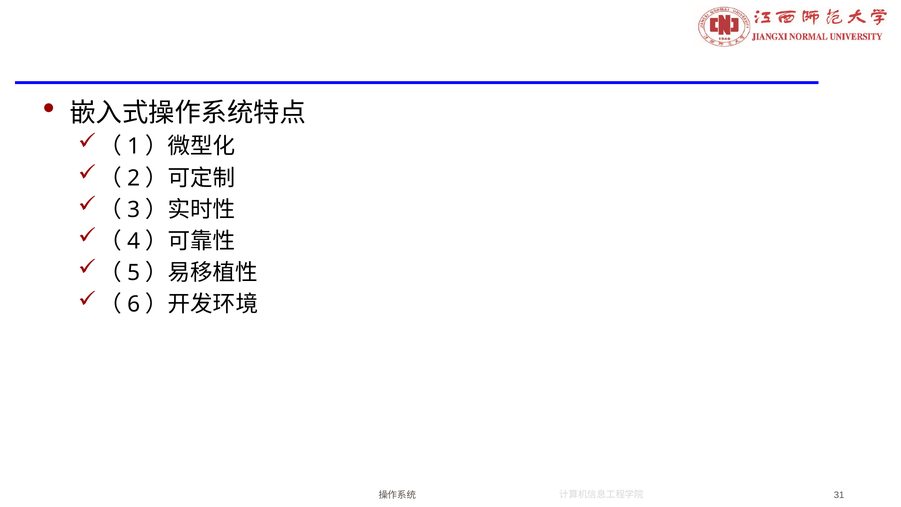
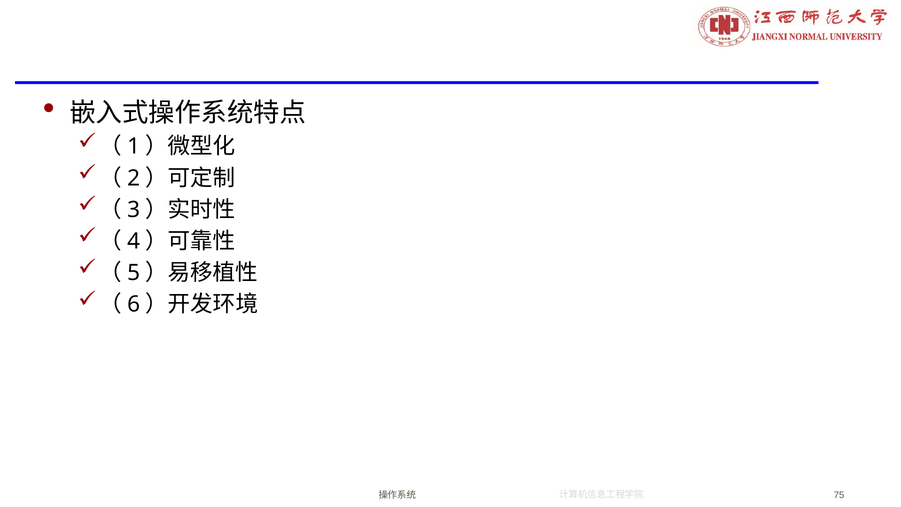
31: 31 -> 75 (839, 495)
